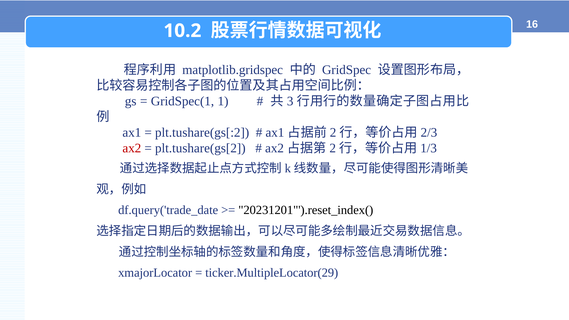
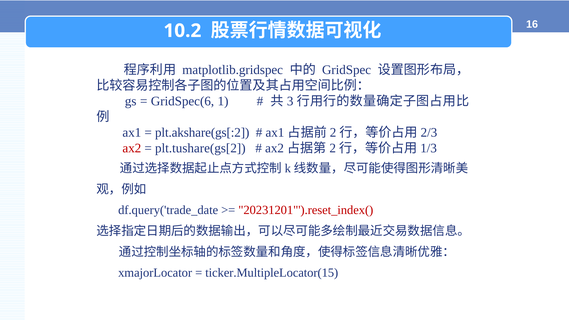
GridSpec(1: GridSpec(1 -> GridSpec(6 (182, 101)
plt.tushare(gs[:2: plt.tushare(gs[:2 -> plt.akshare(gs[:2 (202, 133)
20231201"').reset_index( colour: black -> red (306, 210)
ticker.MultipleLocator(29: ticker.MultipleLocator(29 -> ticker.MultipleLocator(15 (272, 273)
